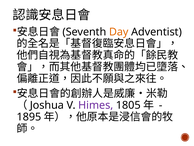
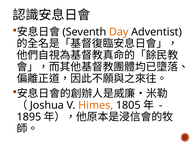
Himes colour: purple -> orange (96, 105)
